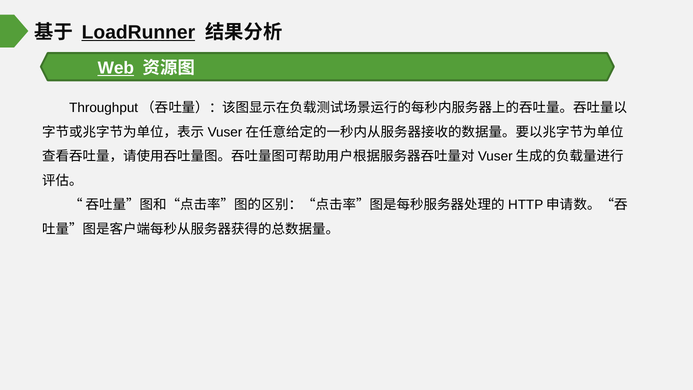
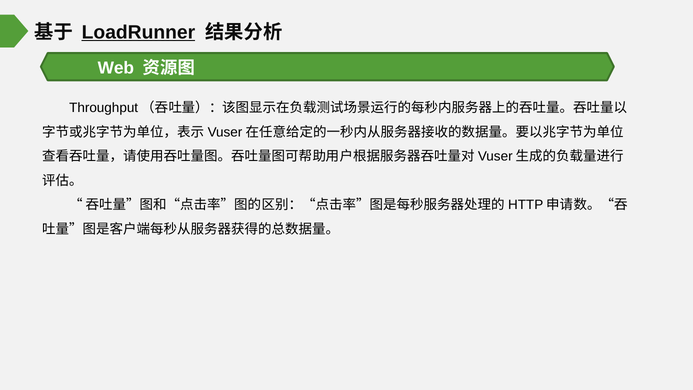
Web underline: present -> none (116, 68)
